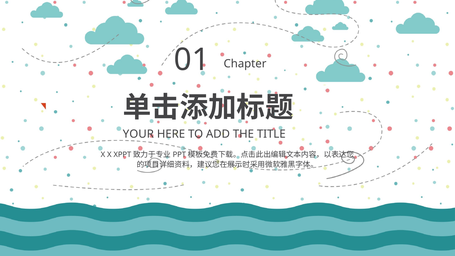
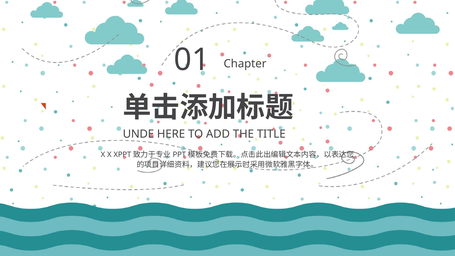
YOUR: YOUR -> UNDE (138, 134)
